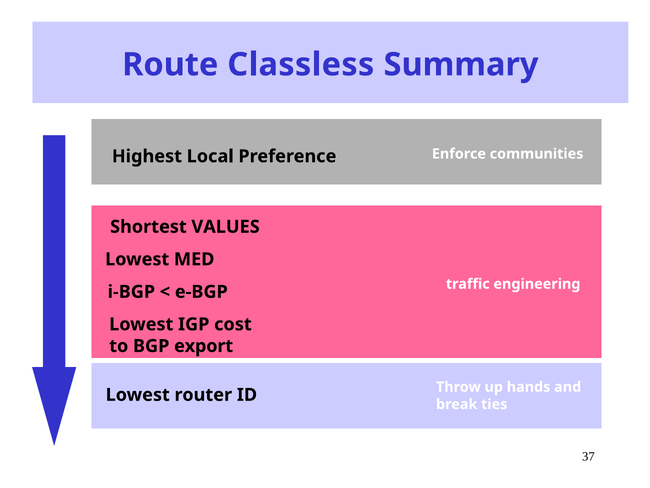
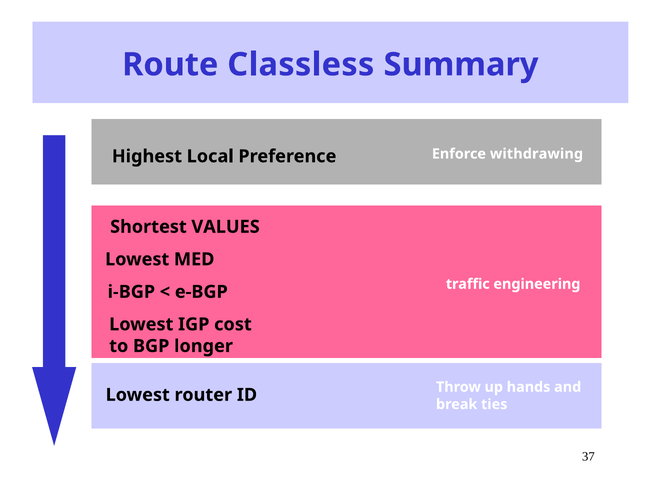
communities: communities -> withdrawing (536, 154)
export: export -> longer (203, 346)
